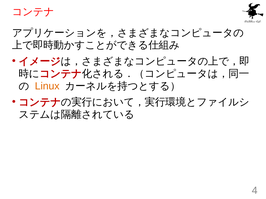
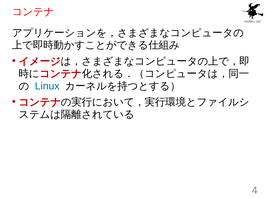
Linux colour: orange -> blue (47, 86)
